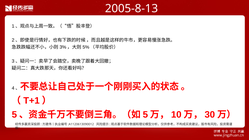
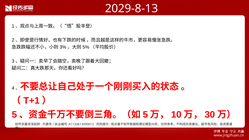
2005-8-13: 2005-8-13 -> 2029-8-13 (131, 9)
